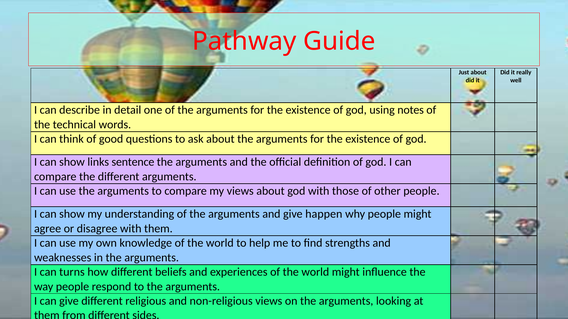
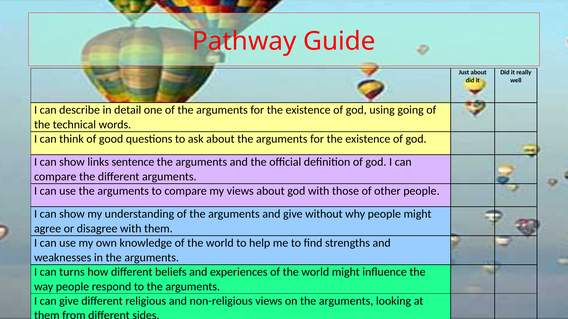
notes: notes -> going (411, 110)
happen: happen -> without (324, 214)
